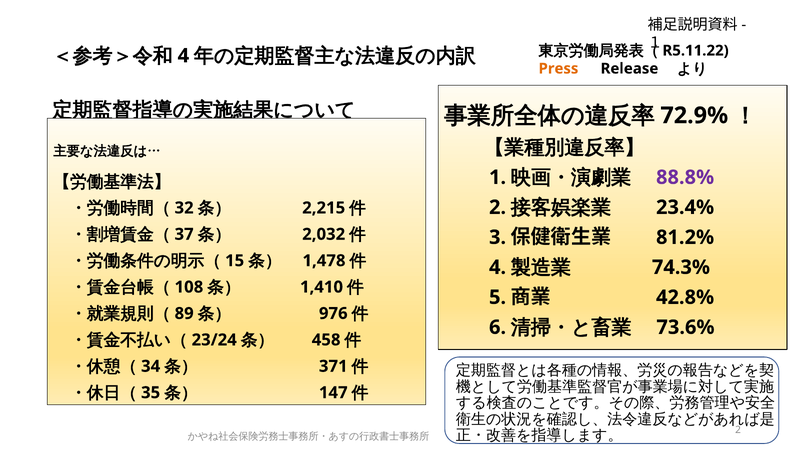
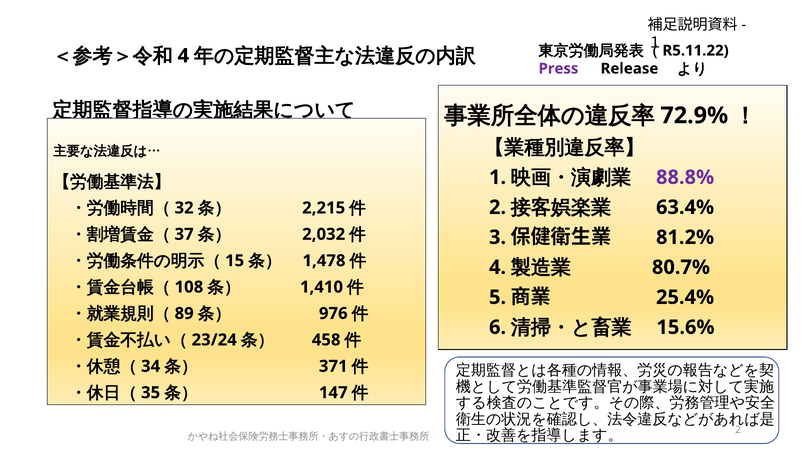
Press colour: orange -> purple (558, 69)
23.4%: 23.4% -> 63.4% (685, 207)
74.3%: 74.3% -> 80.7% (681, 267)
42.8%: 42.8% -> 25.4% (685, 297)
73.6%: 73.6% -> 15.6% (685, 327)
